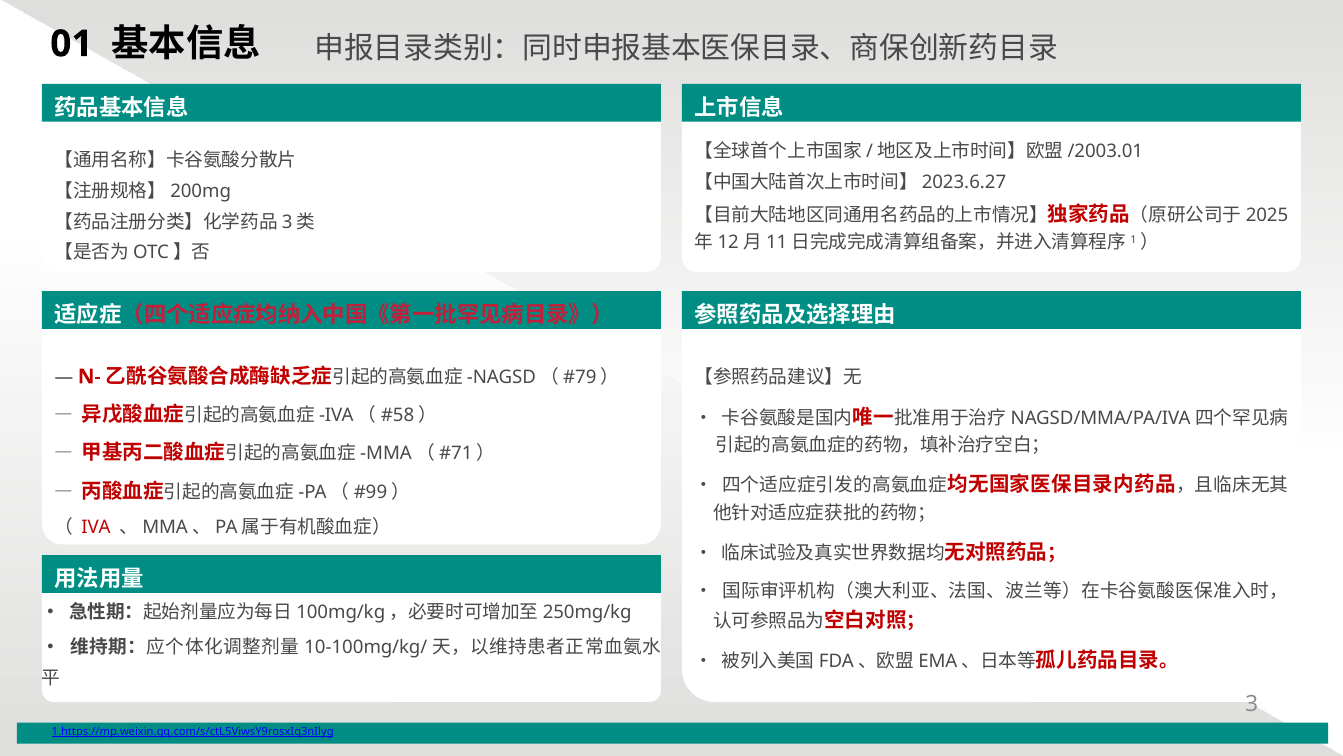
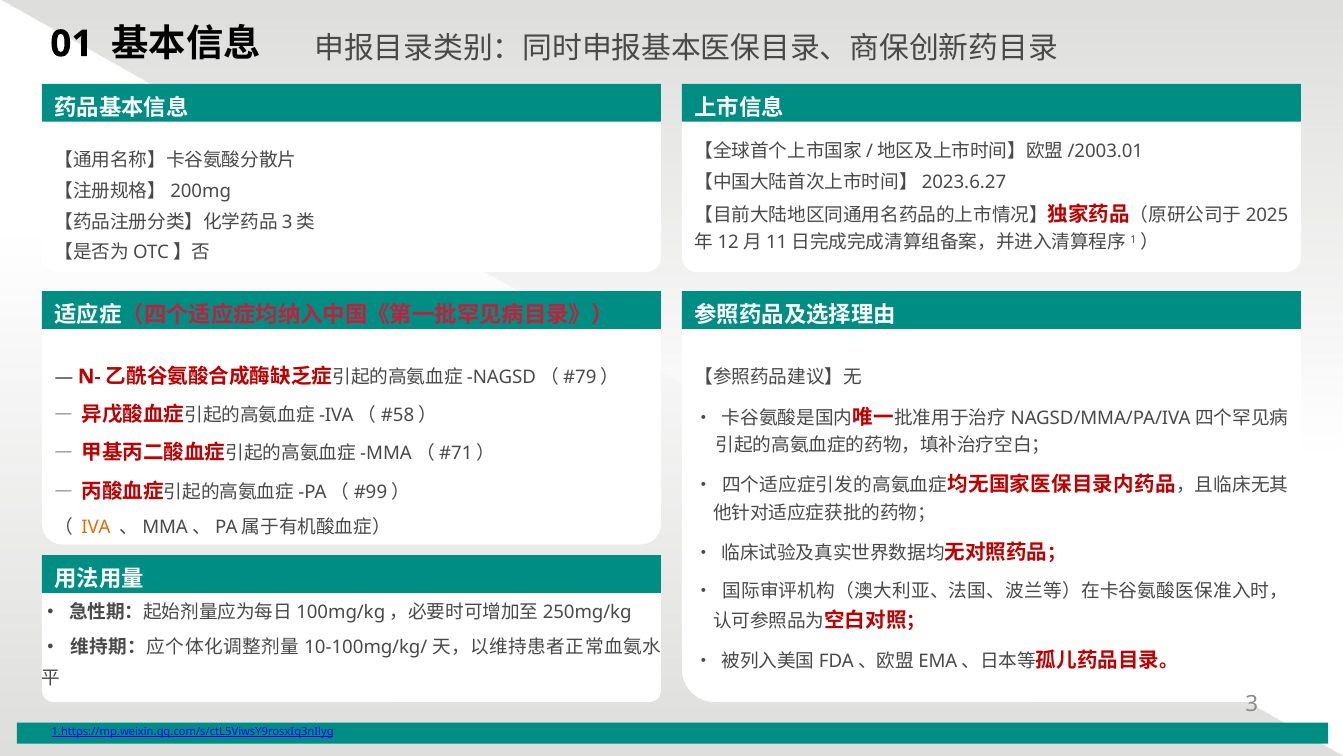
IVA colour: red -> orange (96, 527)
